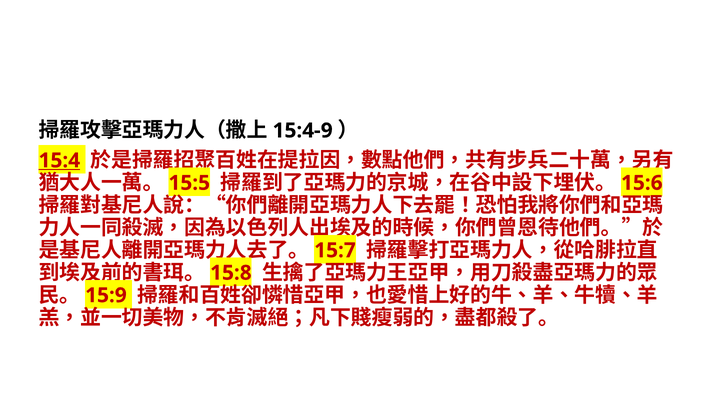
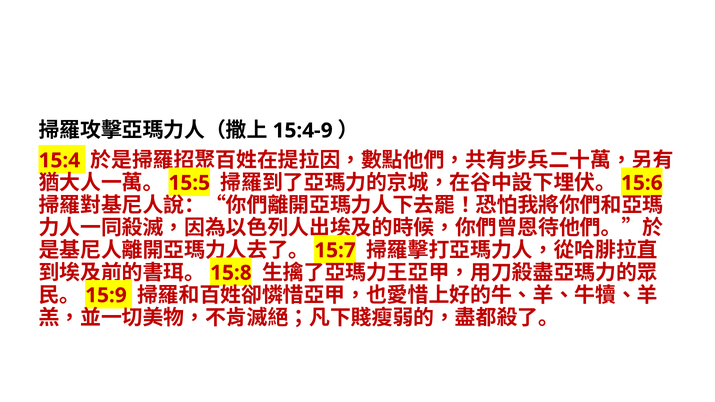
15:4 underline: present -> none (59, 161)
